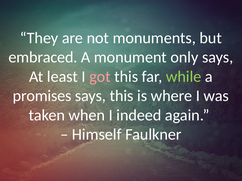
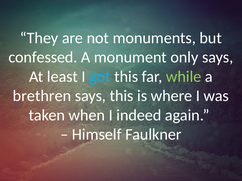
embraced: embraced -> confessed (43, 57)
got colour: pink -> light blue (100, 77)
promises: promises -> brethren (42, 96)
